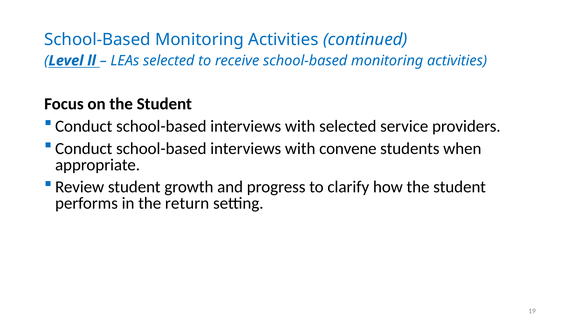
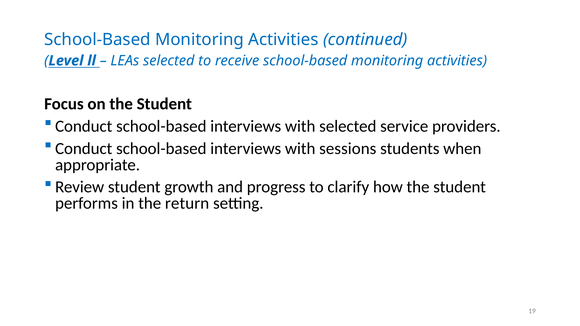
convene: convene -> sessions (348, 149)
